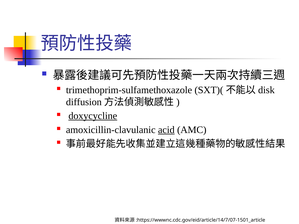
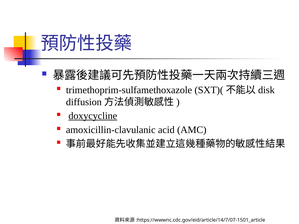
acid underline: present -> none (166, 130)
